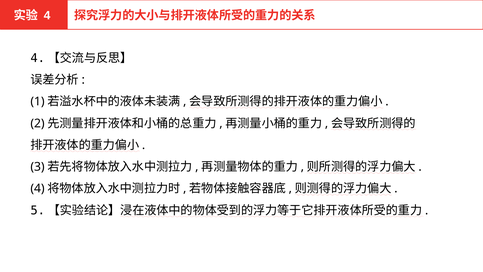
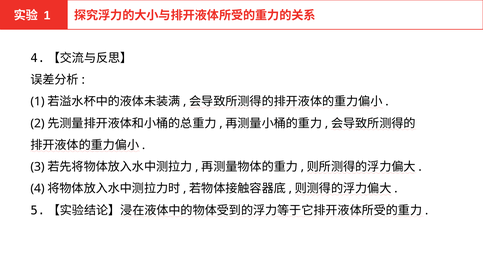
4: 4 -> 1 (47, 16)
